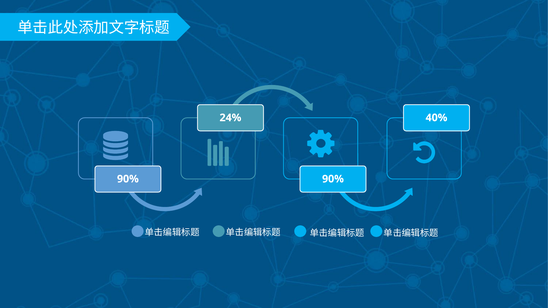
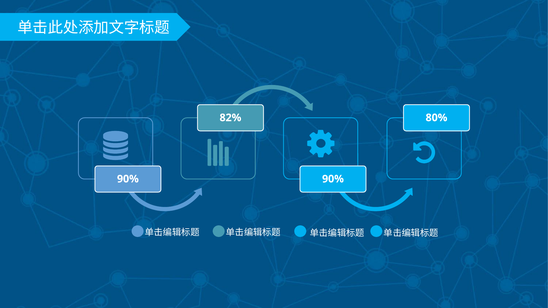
24%: 24% -> 82% (230, 118)
40%: 40% -> 80% (436, 118)
